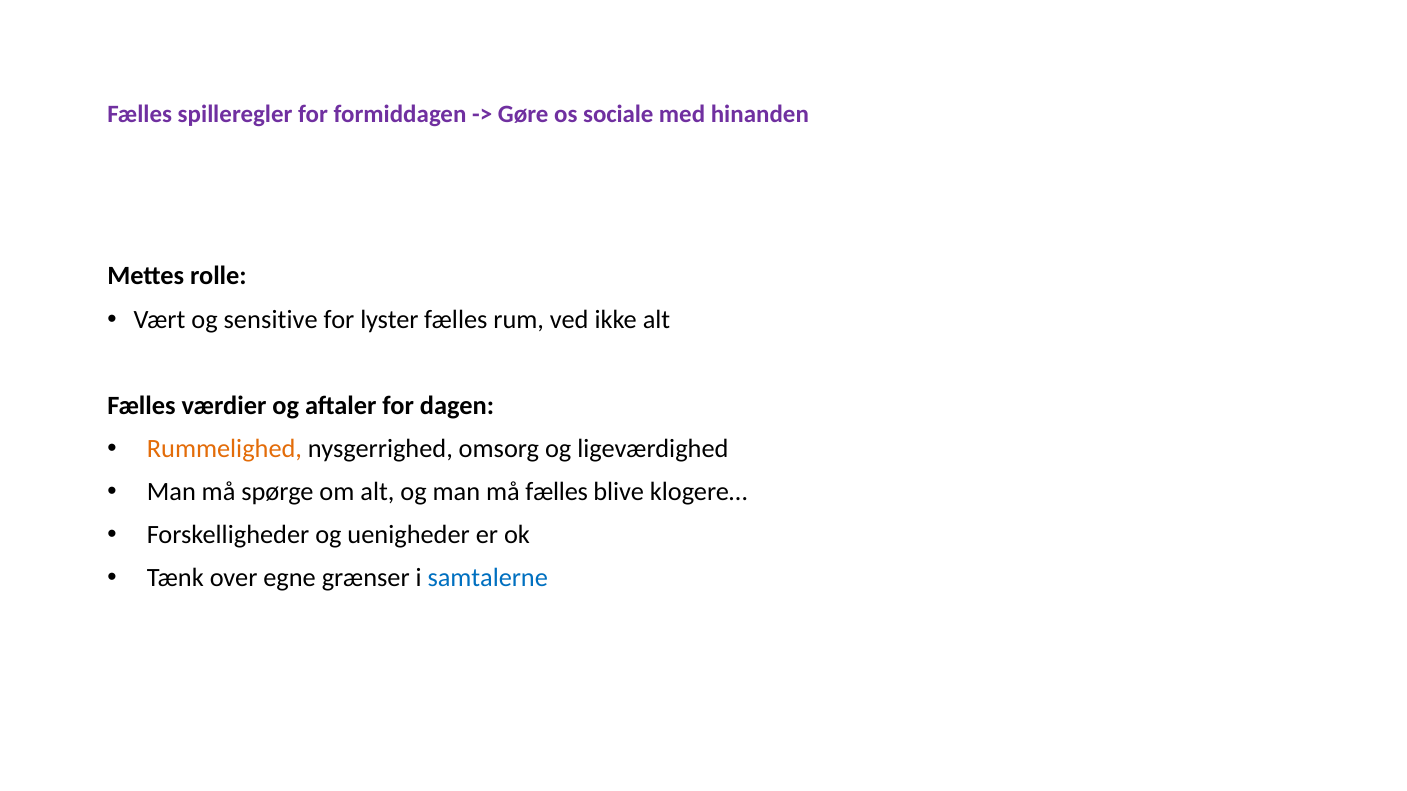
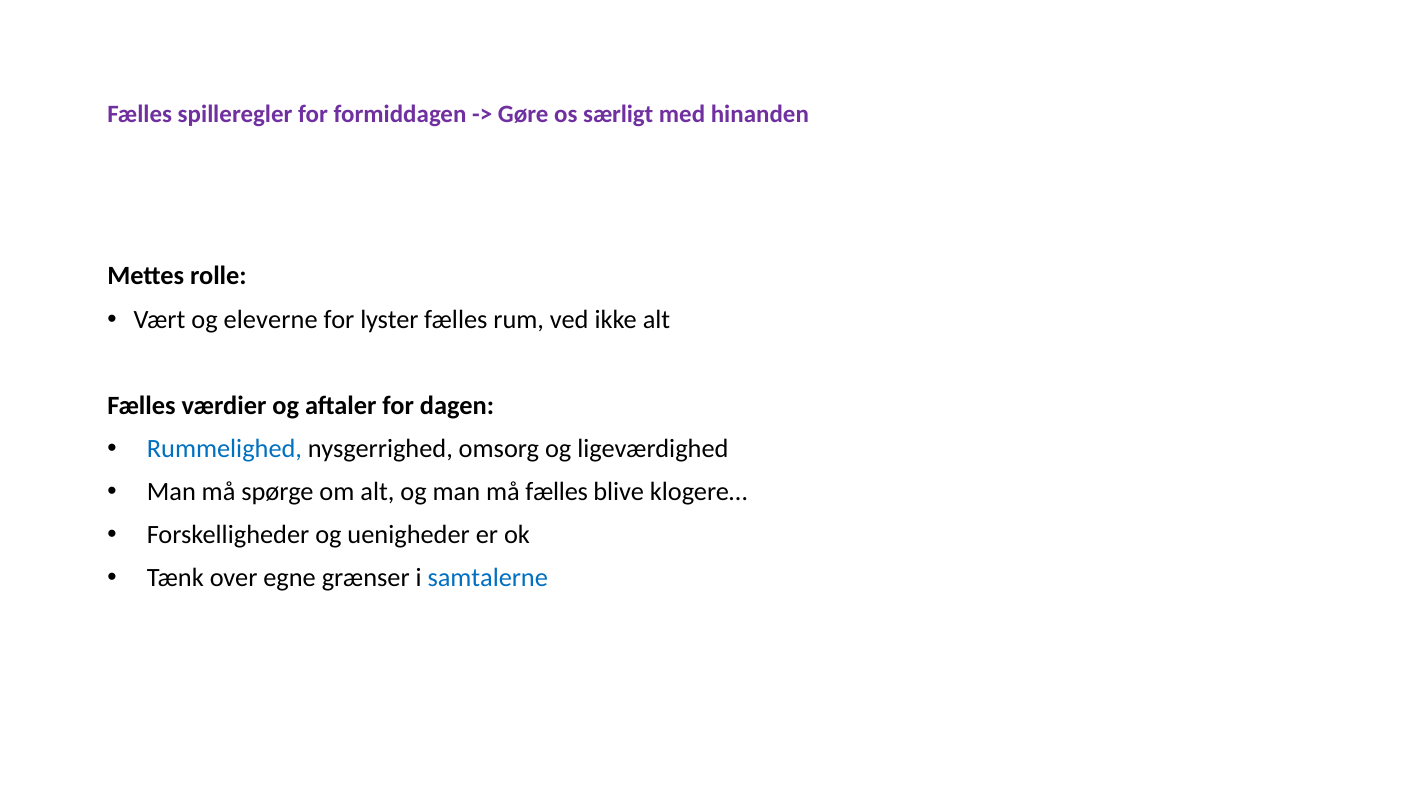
sociale: sociale -> særligt (618, 114)
sensitive: sensitive -> eleverne (271, 320)
Rummelighed colour: orange -> blue (224, 449)
